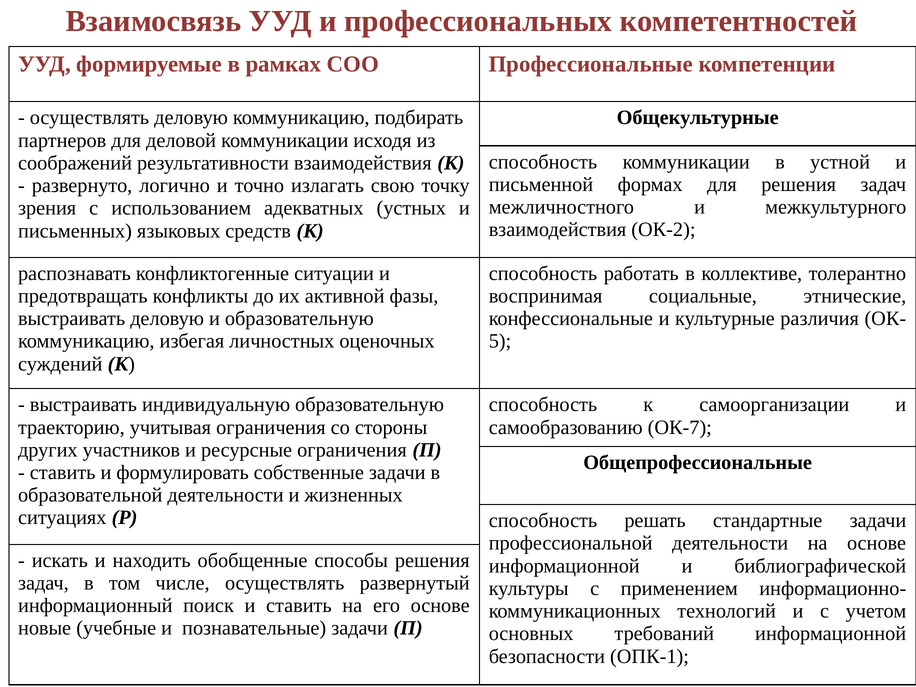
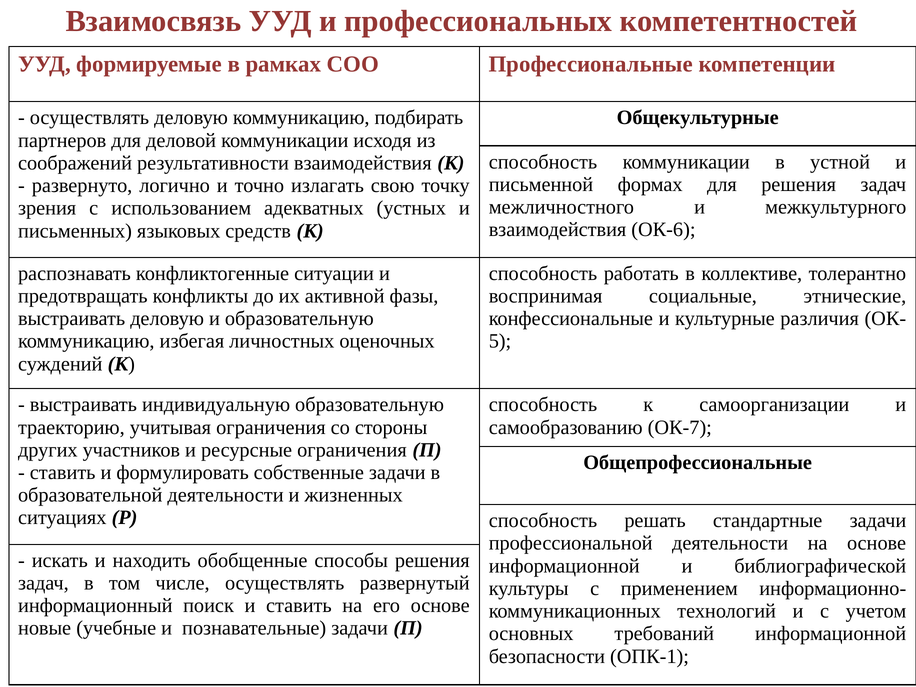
ОК-2: ОК-2 -> ОК-6 (663, 230)
